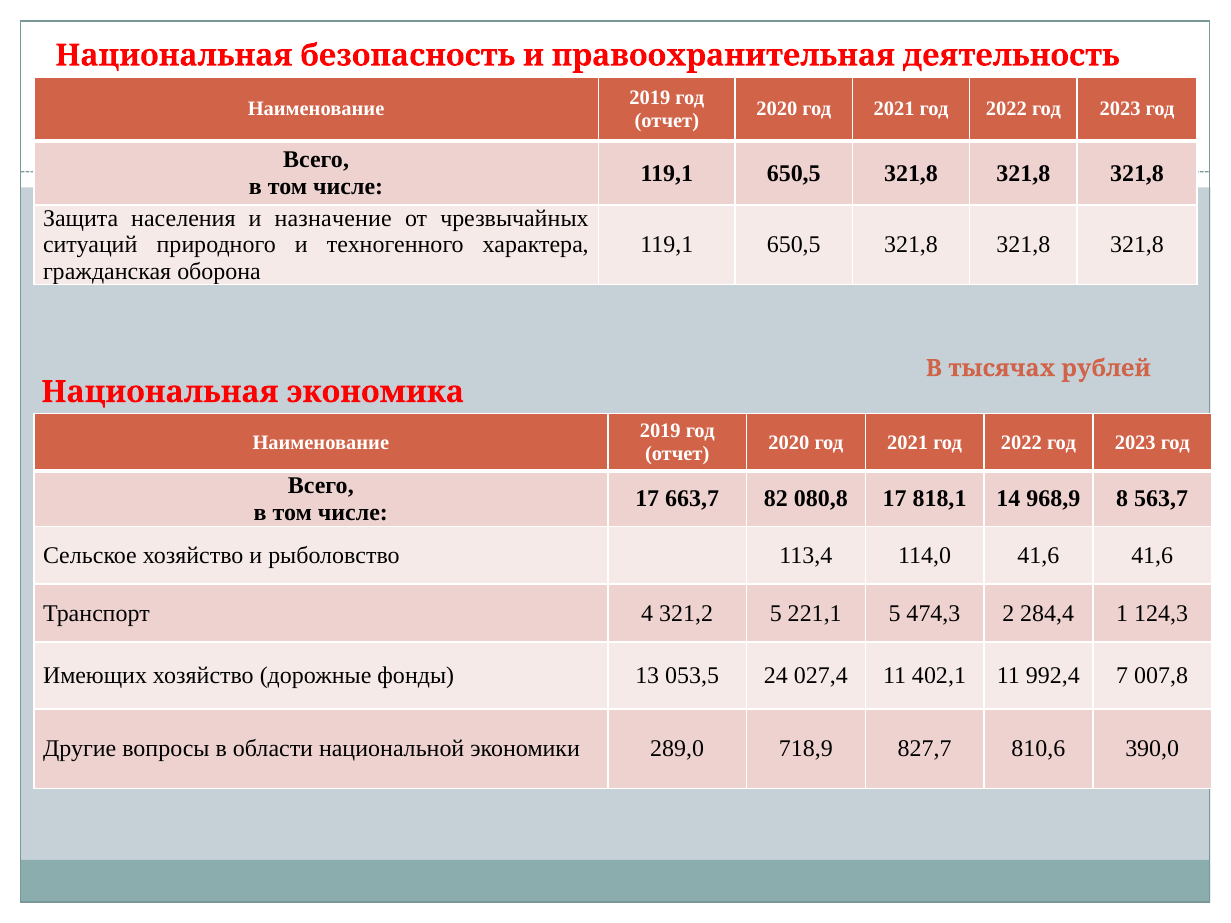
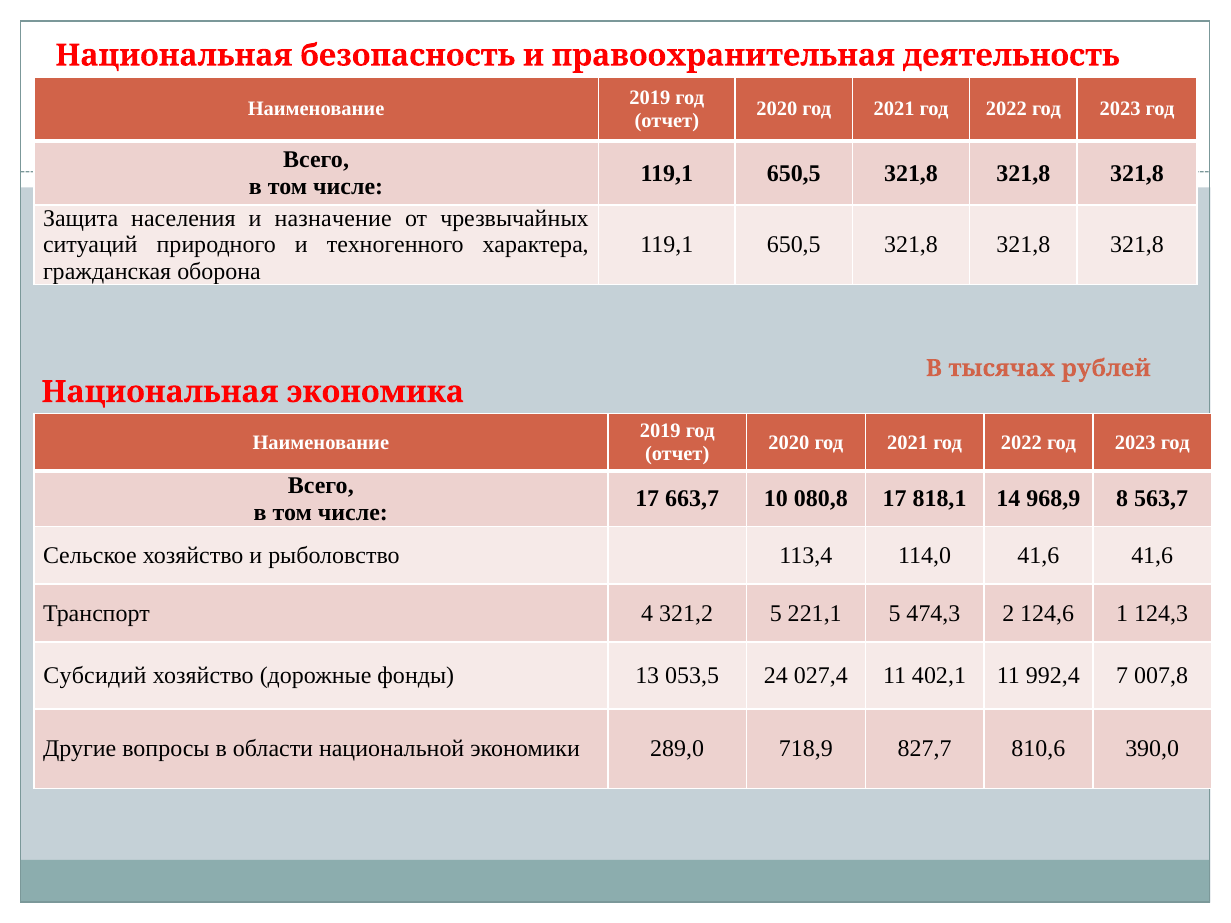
82: 82 -> 10 (776, 499)
284,4: 284,4 -> 124,6 (1047, 613)
Имеющих: Имеющих -> Субсидий (95, 676)
